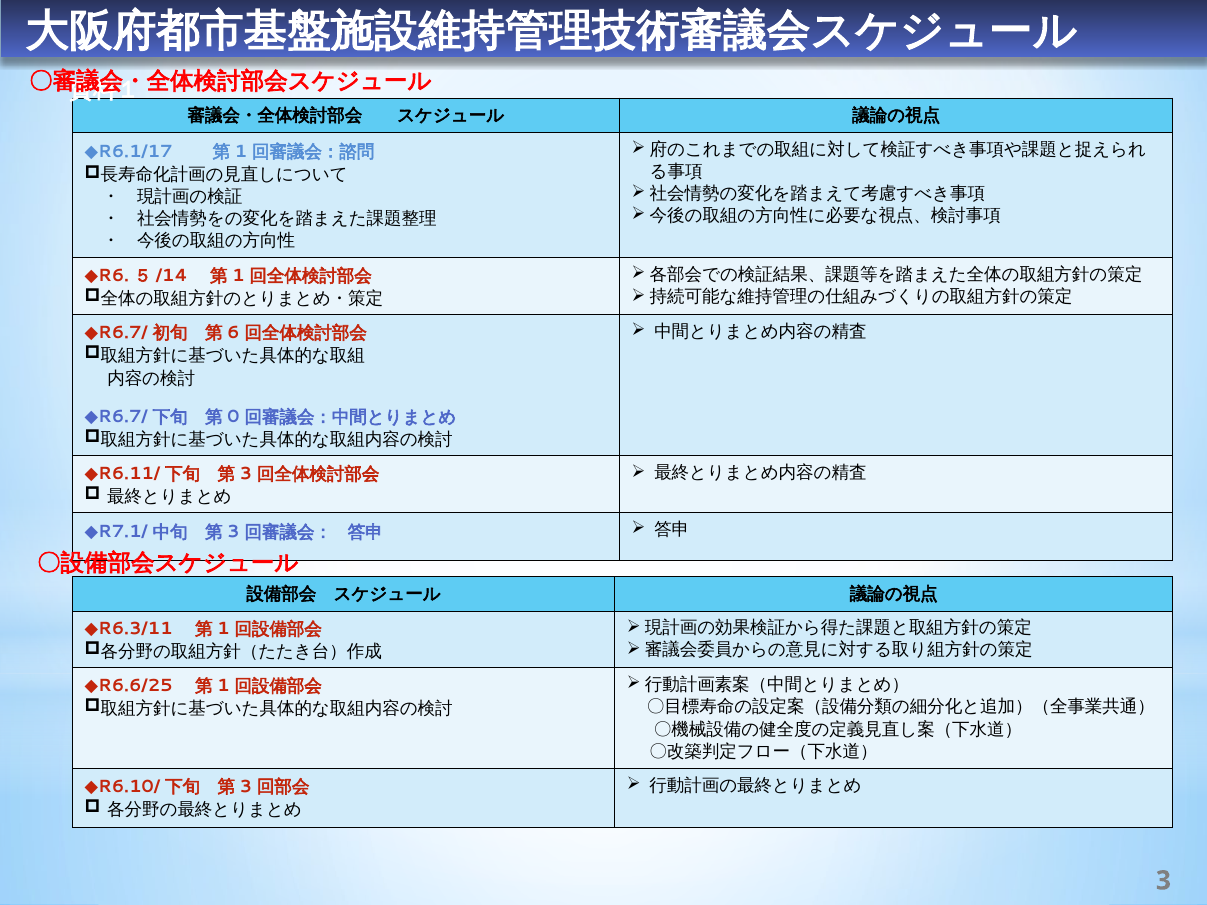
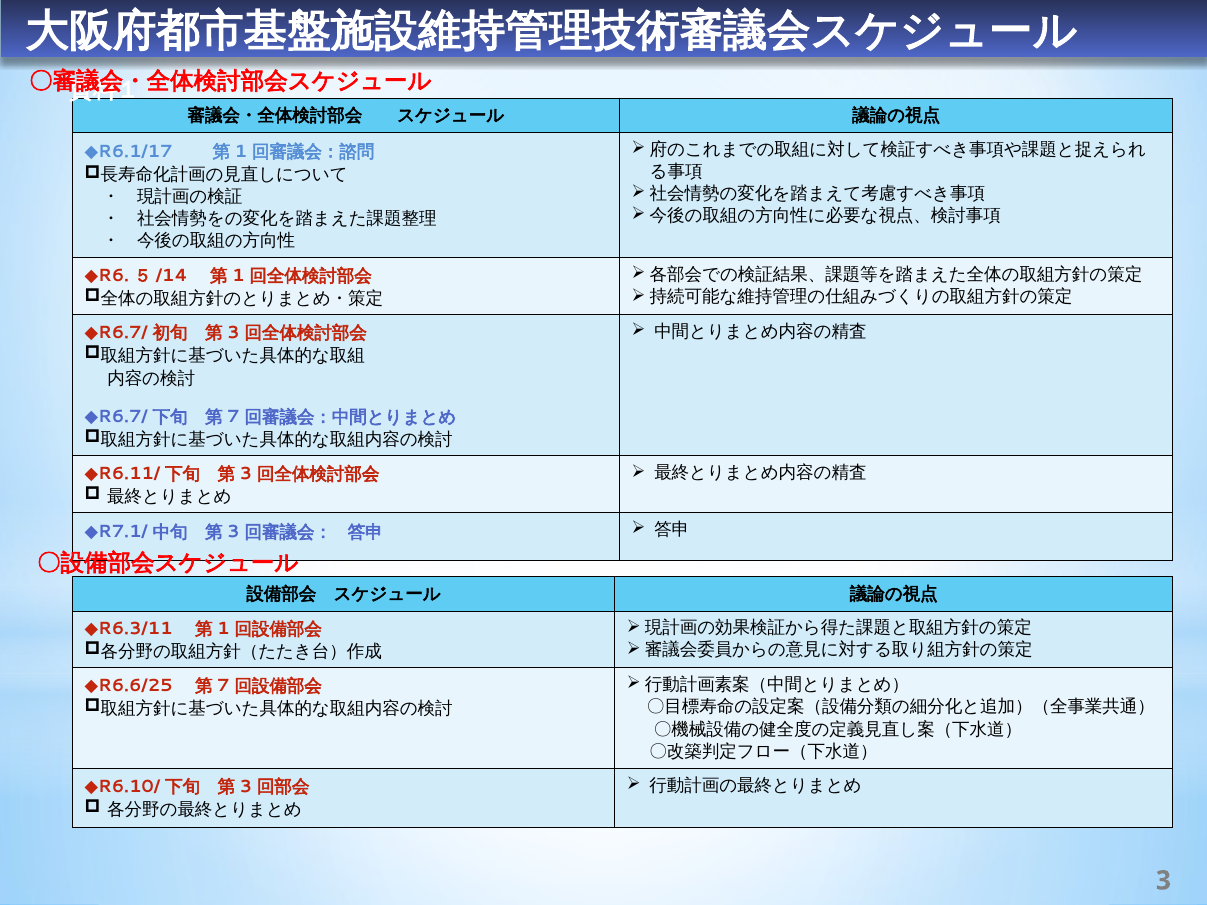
6: 6 -> 3 (233, 333)
0: 0 -> 7 (233, 417)
1: 1 -> 7 (223, 686)
